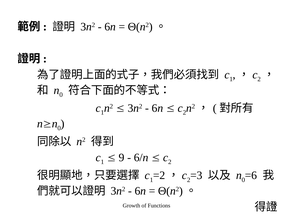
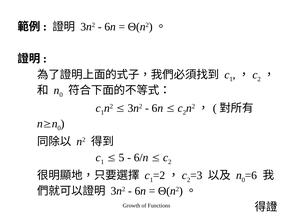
9: 9 -> 5 (122, 157)
